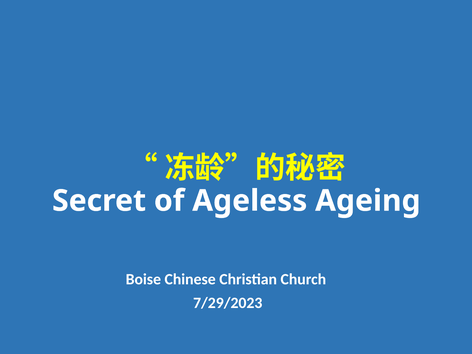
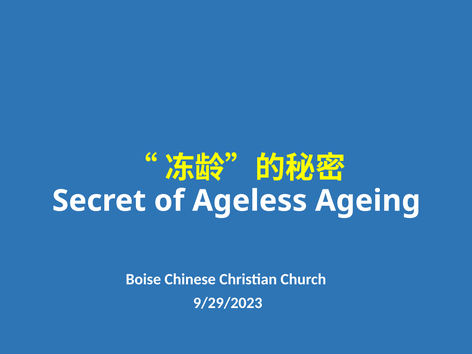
7/29/2023: 7/29/2023 -> 9/29/2023 (228, 303)
